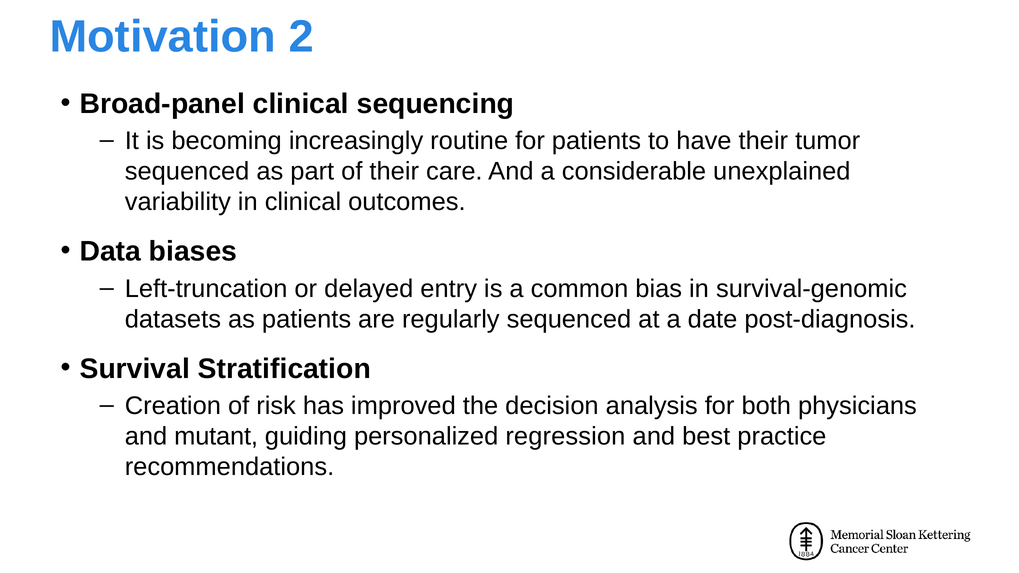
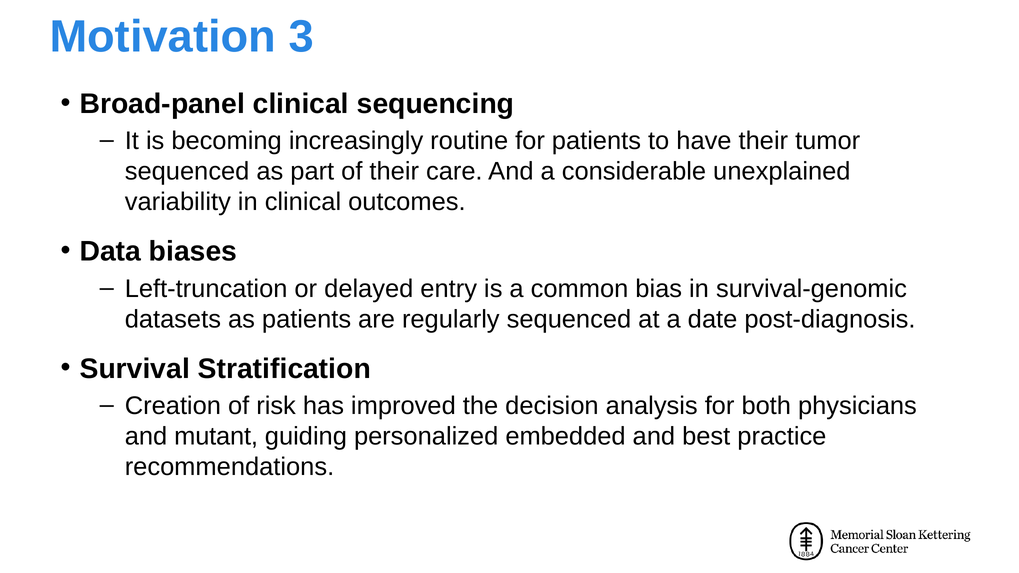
2: 2 -> 3 (301, 37)
regression: regression -> embedded (565, 437)
